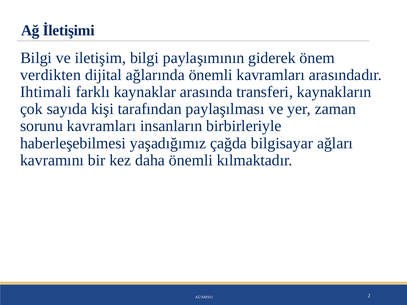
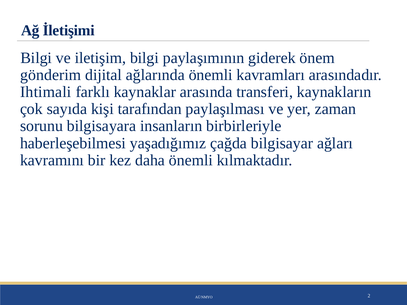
verdikten: verdikten -> gönderim (51, 75)
sorunu kavramları: kavramları -> bilgisayara (102, 126)
